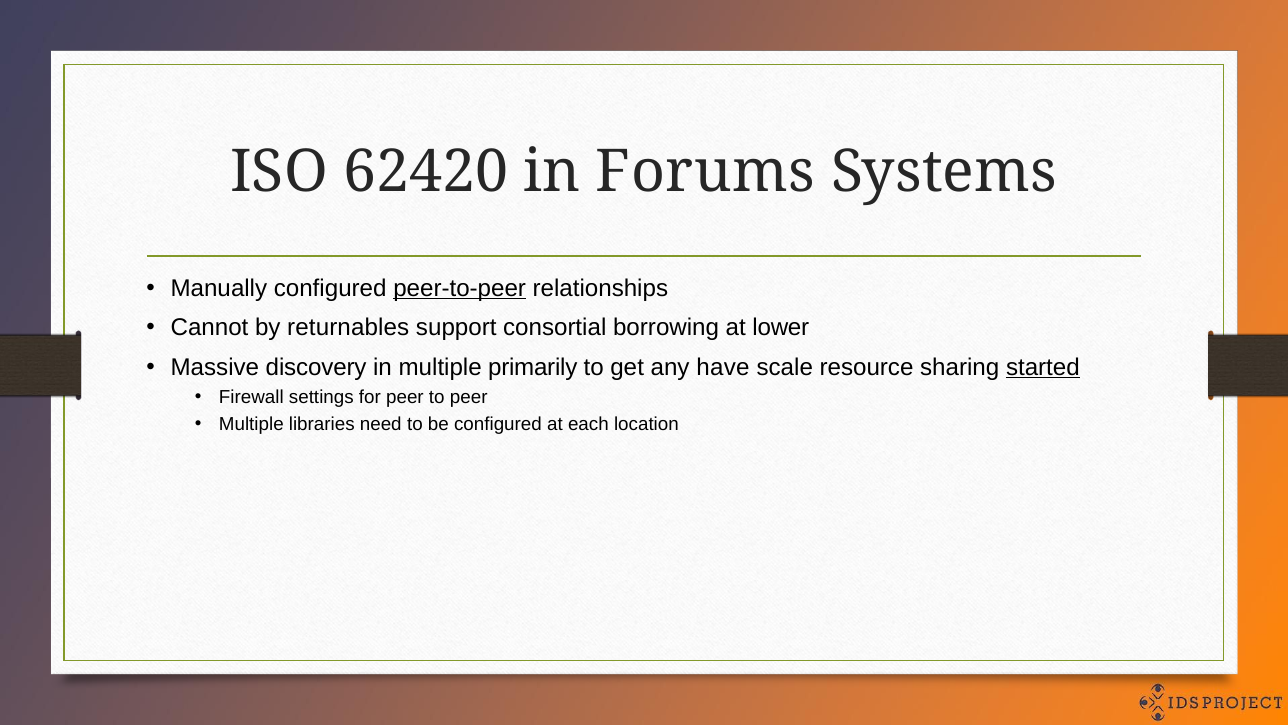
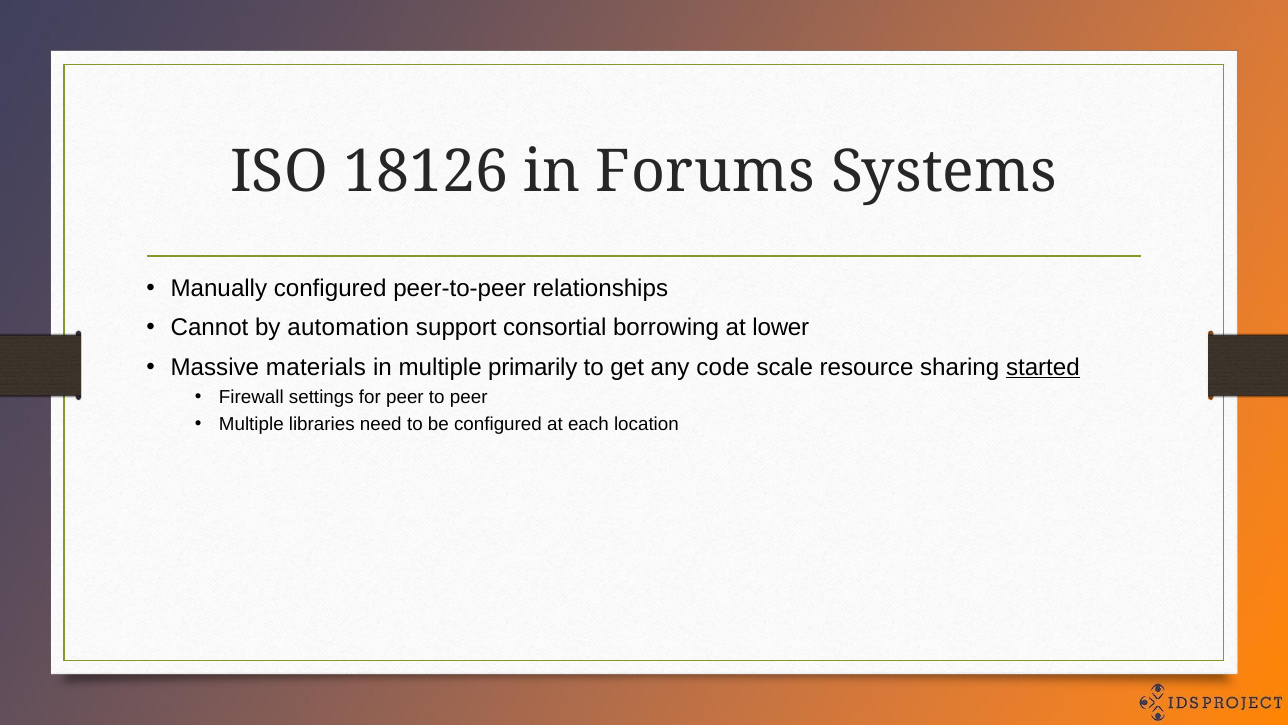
62420: 62420 -> 18126 (426, 172)
peer-to-peer underline: present -> none (460, 288)
returnables: returnables -> automation (348, 327)
discovery: discovery -> materials (316, 367)
have: have -> code (723, 367)
